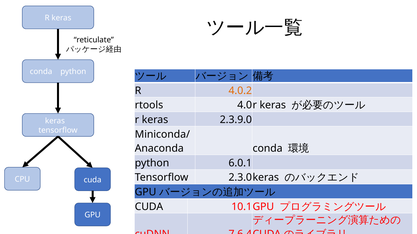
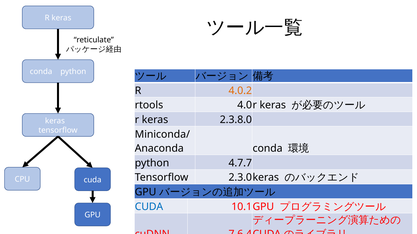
2.3.9.0: 2.3.9.0 -> 2.3.8.0 (236, 120)
6.0.1: 6.0.1 -> 4.7.7 (240, 163)
CUDA colour: black -> blue (149, 207)
